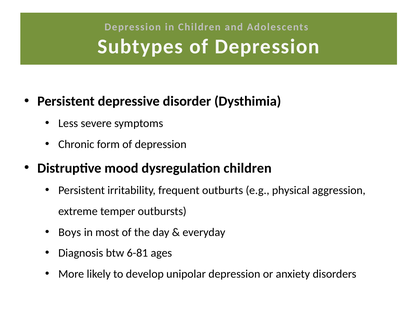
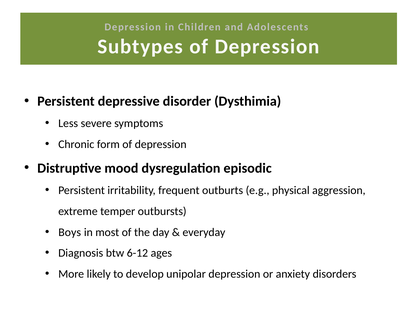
dysregulation children: children -> episodic (248, 168)
6-81: 6-81 -> 6-12 (137, 253)
